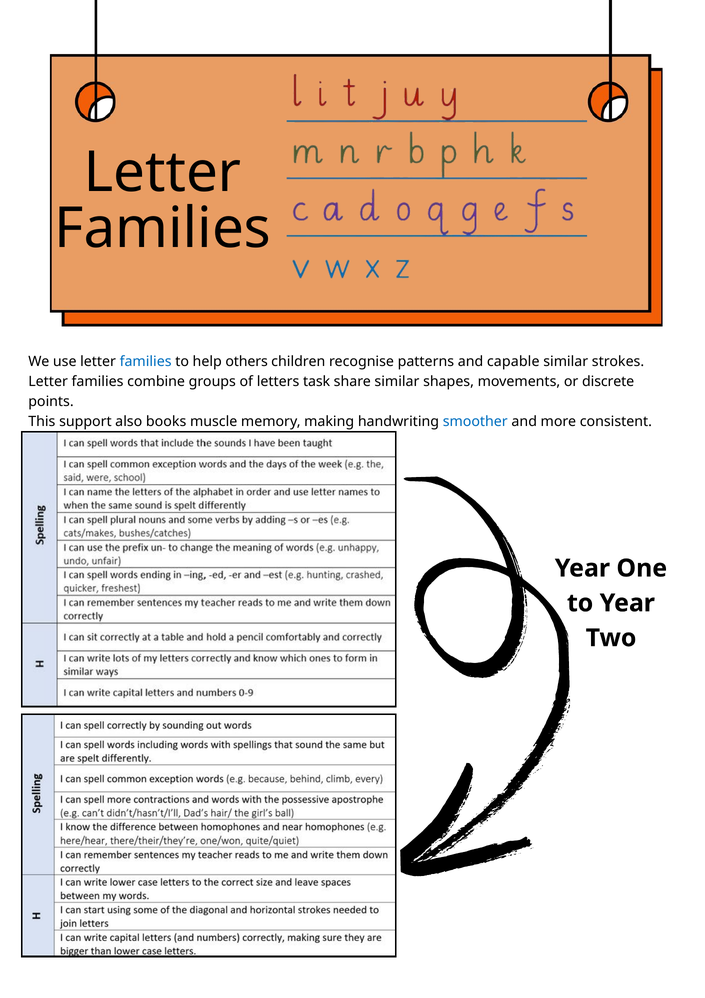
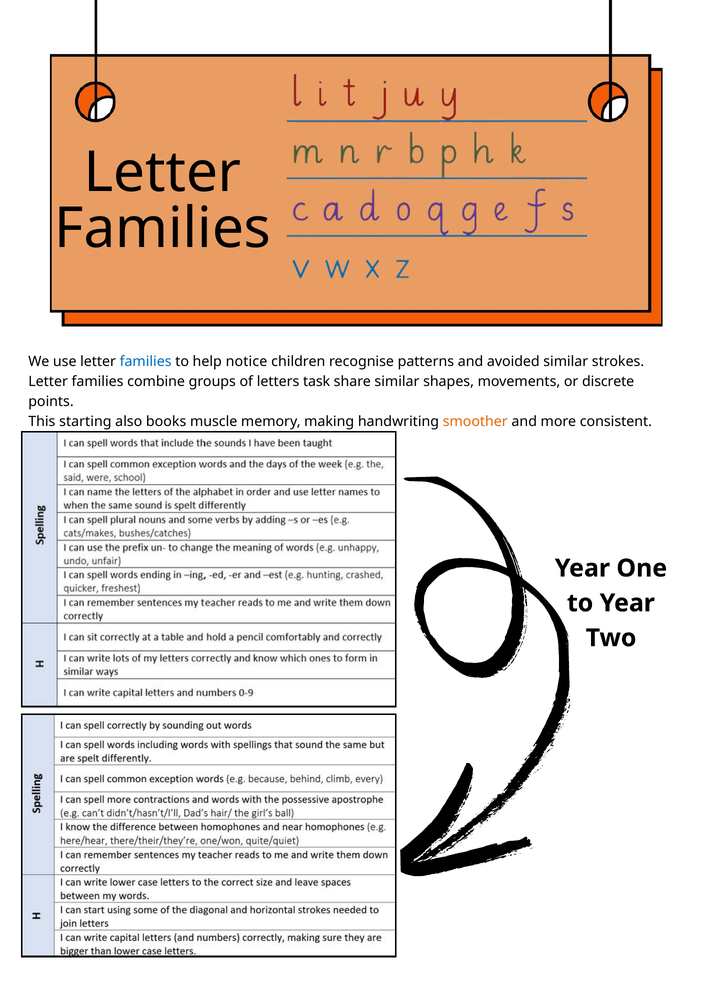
others: others -> notice (247, 362)
capable: capable -> avoided (513, 362)
support: support -> starting (85, 421)
smoother colour: blue -> orange (475, 421)
